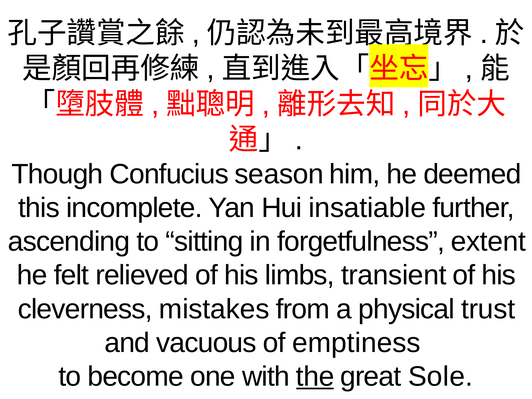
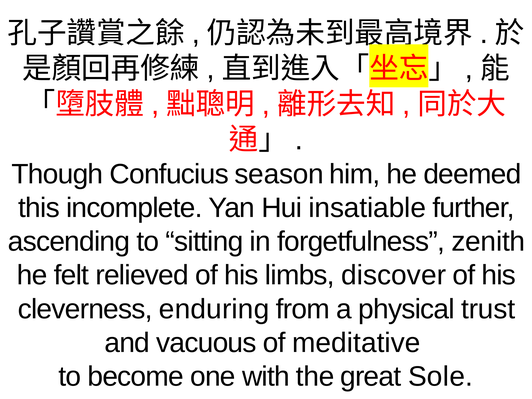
extent: extent -> zenith (488, 242)
transient: transient -> discover (394, 275)
mistakes: mistakes -> enduring (214, 309)
emptiness: emptiness -> meditative (356, 343)
the underline: present -> none (315, 376)
